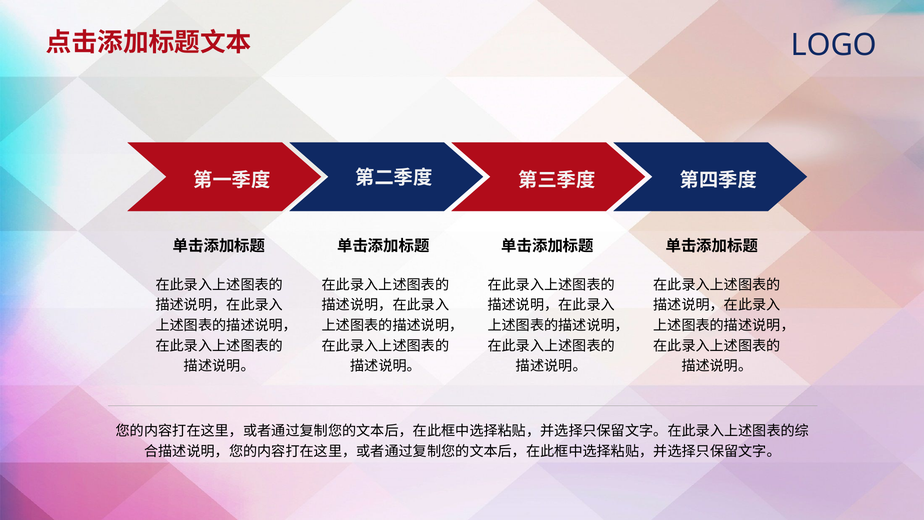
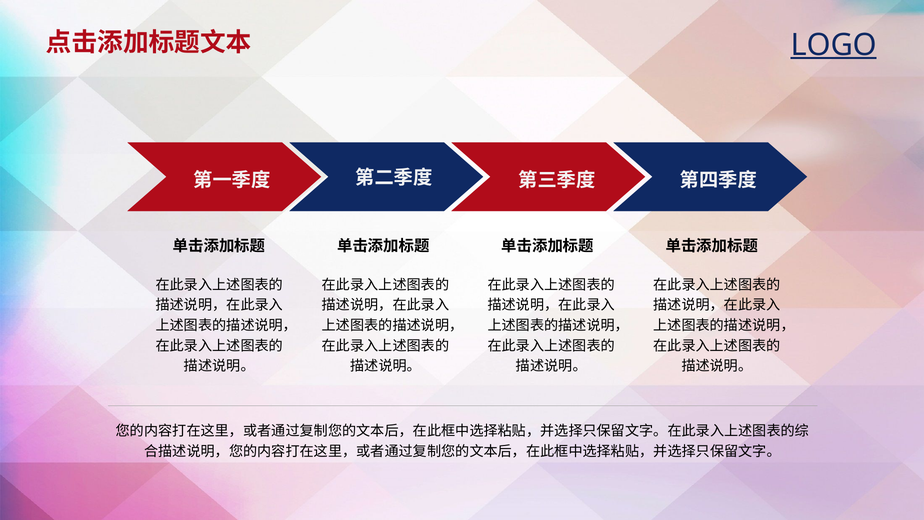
LOGO underline: none -> present (834, 45)
